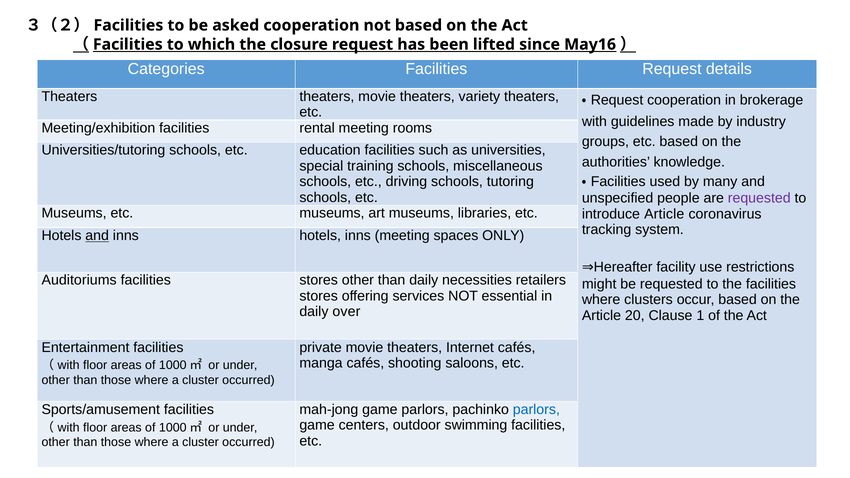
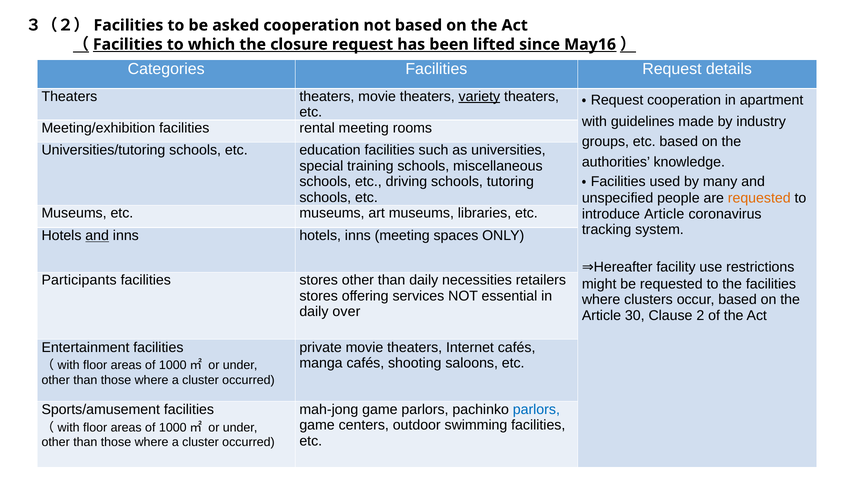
variety underline: none -> present (479, 97)
brokerage: brokerage -> apartment (772, 100)
requested colour: purple -> orange (759, 198)
Auditoriums: Auditoriums -> Participants (79, 280)
20: 20 -> 30 (635, 315)
1: 1 -> 2 (700, 315)
